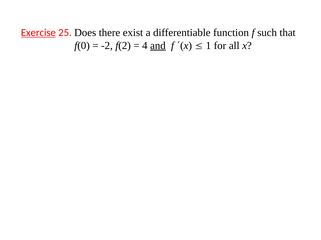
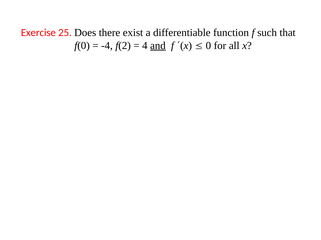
Exercise underline: present -> none (38, 33)
-2: -2 -> -4 (107, 46)
1: 1 -> 0 (208, 46)
